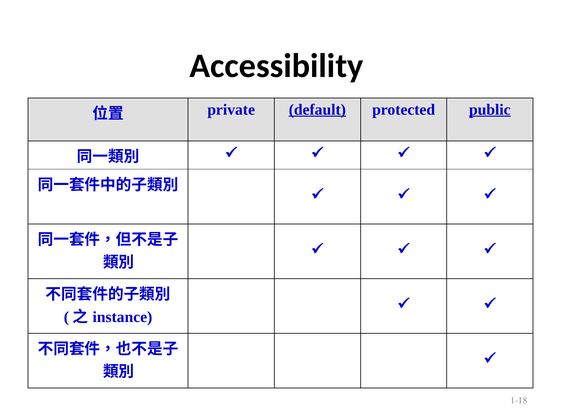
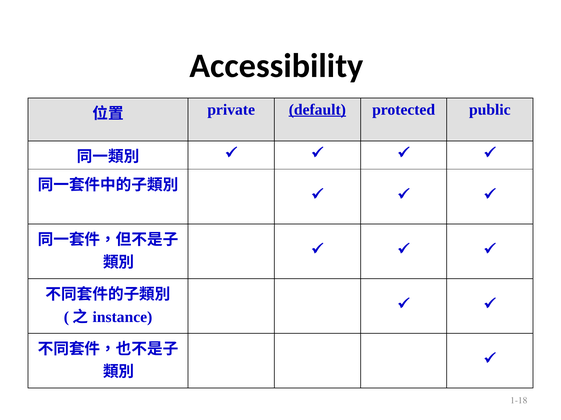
public underline: present -> none (490, 110)
